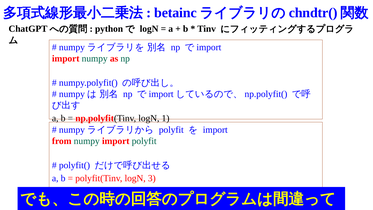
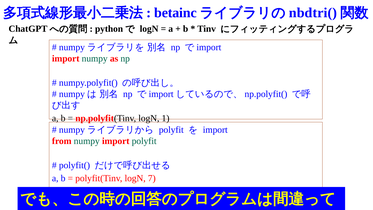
chndtr(: chndtr( -> nbdtri( (313, 13)
3: 3 -> 7 (152, 178)
